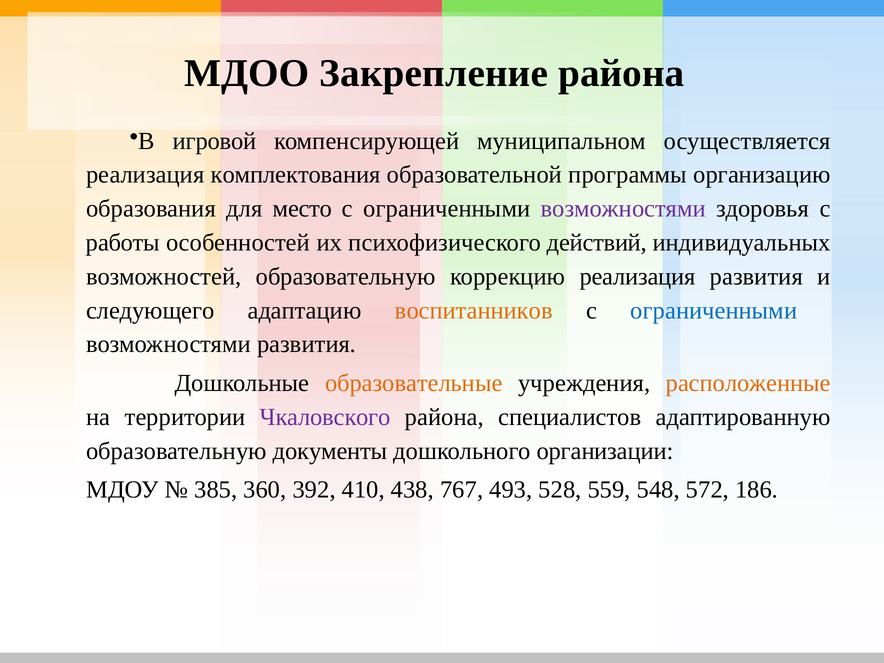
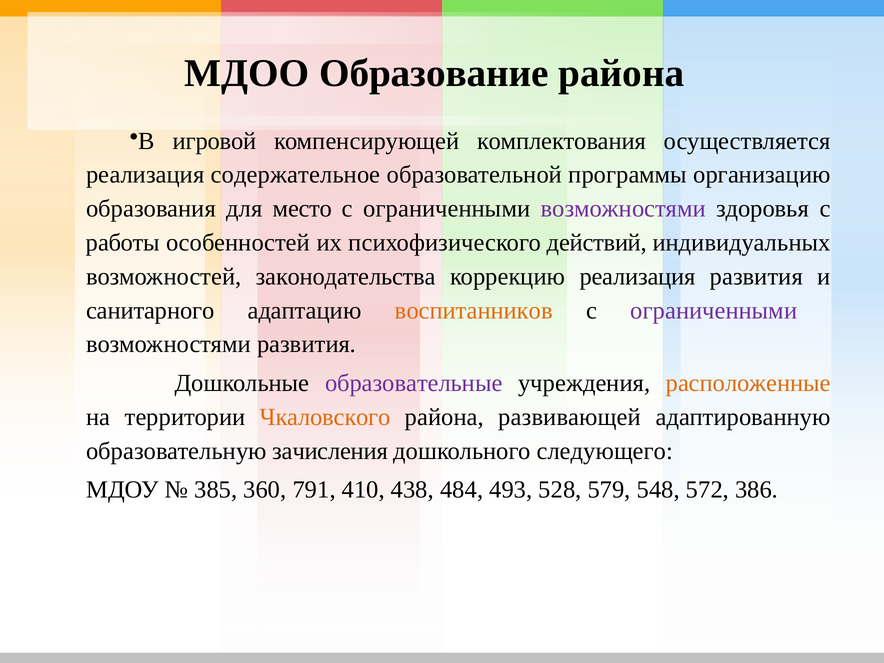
Закрепление: Закрепление -> Образование (434, 73)
муниципальном: муниципальном -> комплектования (562, 141)
комплектования: комплектования -> содержательное (296, 175)
возможностей образовательную: образовательную -> законодательства (346, 277)
следующего: следующего -> санитарного (150, 310)
ограниченными colour: blue -> purple (714, 310)
образовательные colour: orange -> purple (414, 383)
Чкаловского colour: purple -> orange (325, 417)
специалистов: специалистов -> развивающей (570, 417)
документы: документы -> зачисления (330, 451)
организации: организации -> следующего (605, 451)
392: 392 -> 791 (314, 490)
767: 767 -> 484 (462, 490)
559: 559 -> 579 (609, 490)
186: 186 -> 386 (757, 490)
